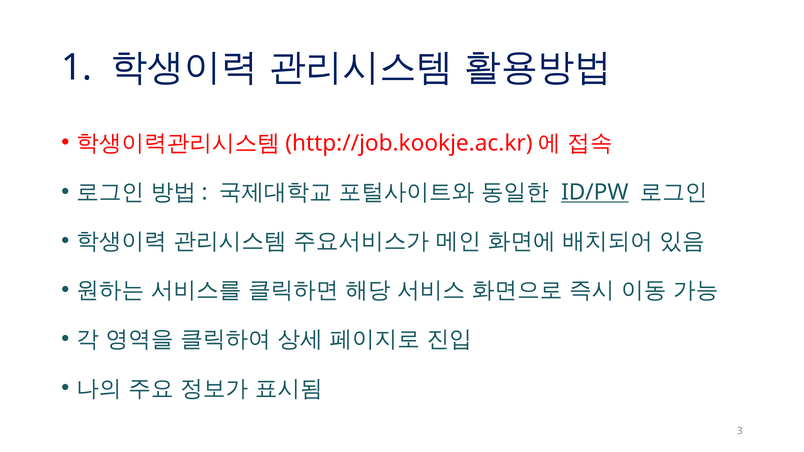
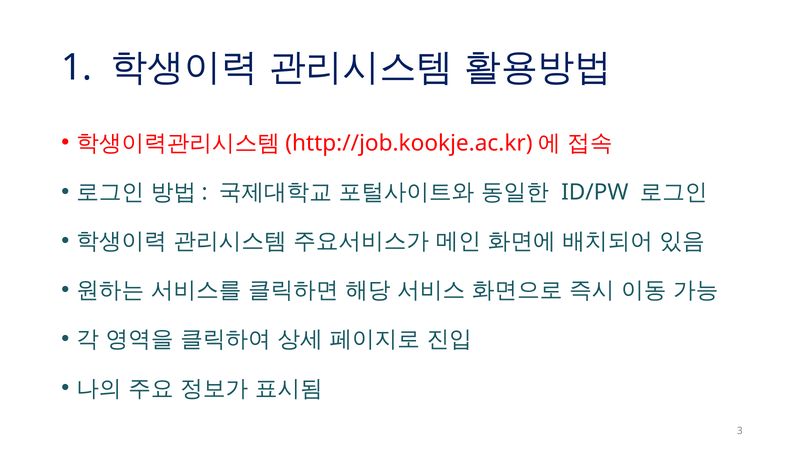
ID/PW underline: present -> none (595, 192)
